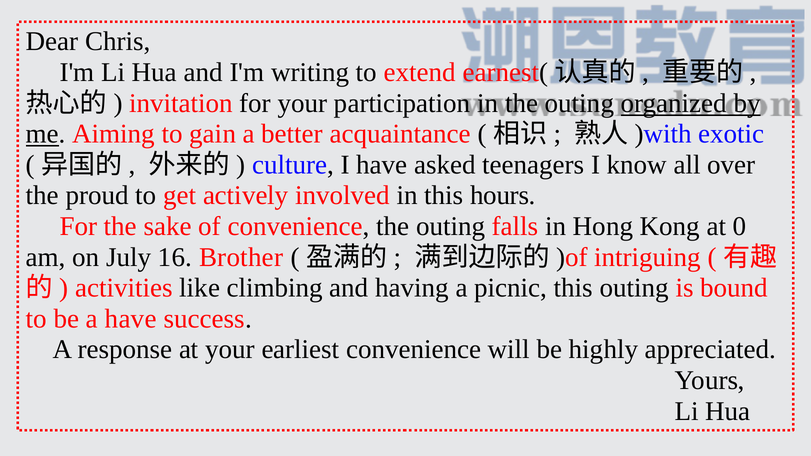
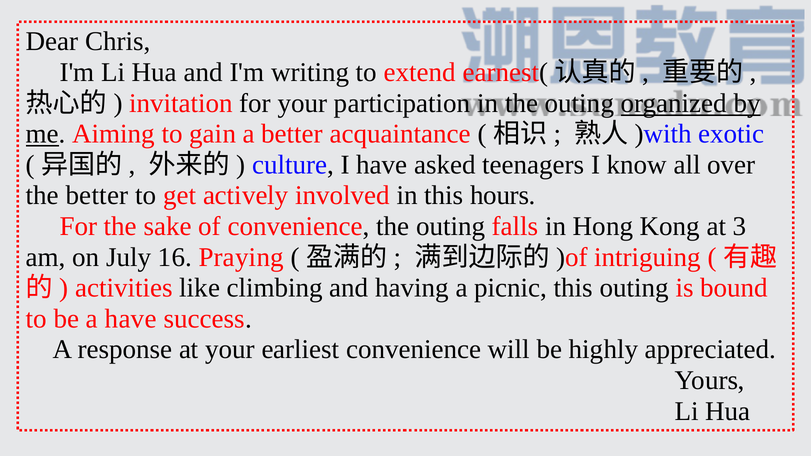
the proud: proud -> better (97, 196)
0: 0 -> 3 (740, 226)
Brother: Brother -> Praying (241, 257)
